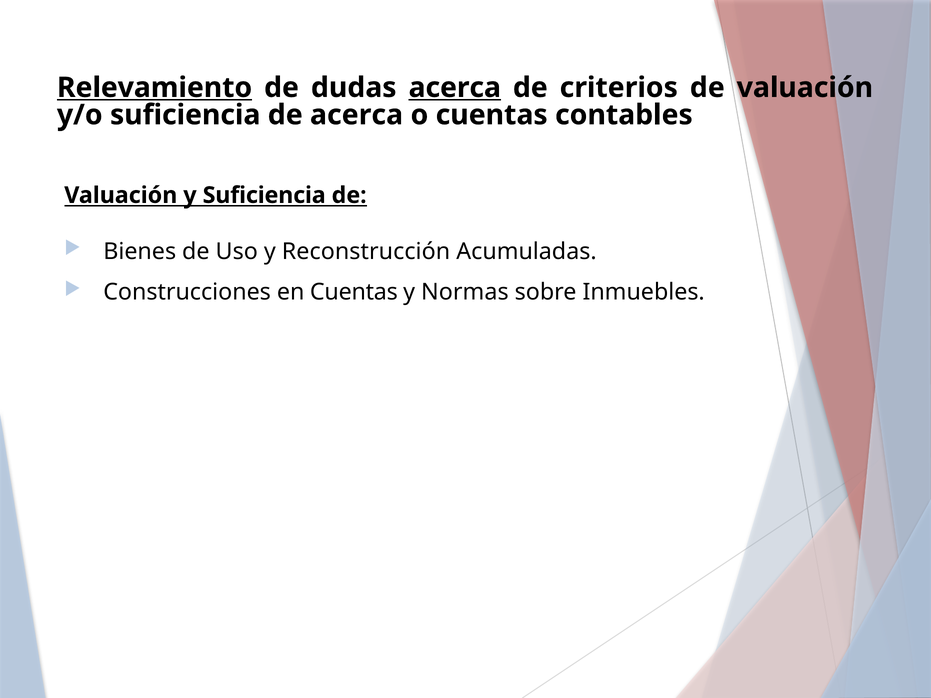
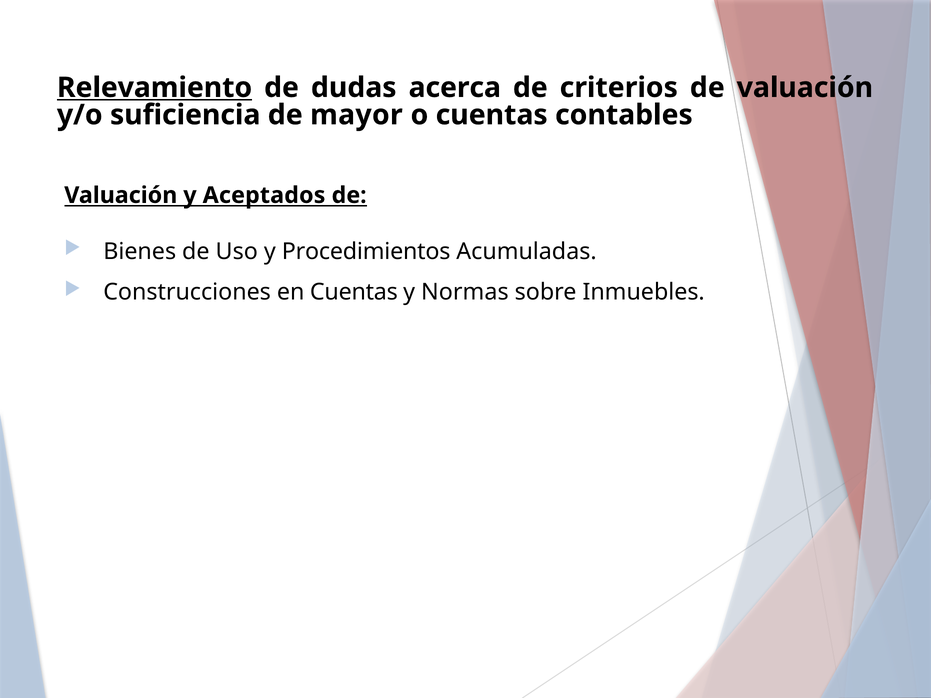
acerca underline: present -> none (455, 88)
de acerca: acerca -> mayor (356, 115)
y Suficiencia: Suficiencia -> Aceptados (264, 195)
Reconstrucción: Reconstrucción -> Procedimientos (366, 252)
